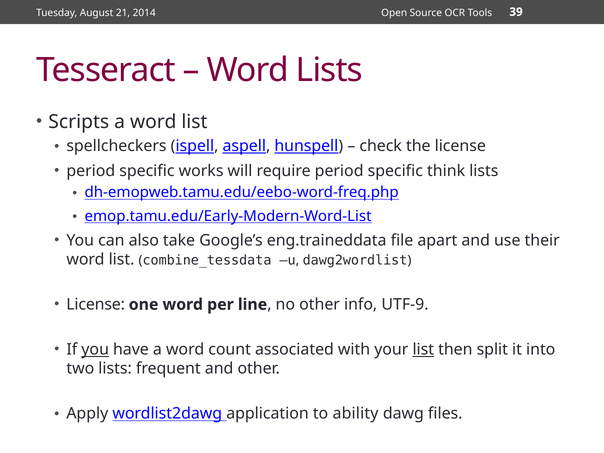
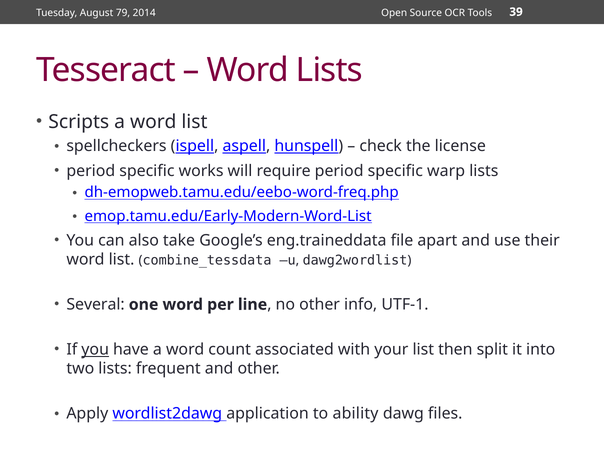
21: 21 -> 79 (123, 13)
think: think -> warp (446, 171)
License: License -> Several (96, 305)
UTF-9: UTF-9 -> UTF-1 (405, 305)
list underline: present -> none (423, 349)
